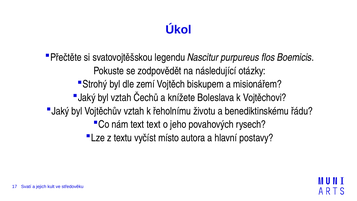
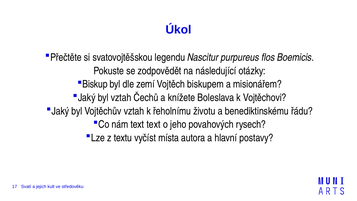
Strohý: Strohý -> Biskup (95, 84)
místo: místo -> místa (169, 138)
